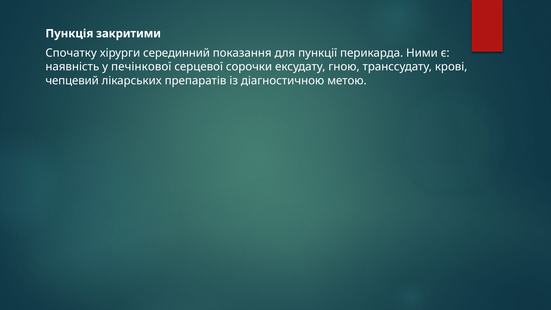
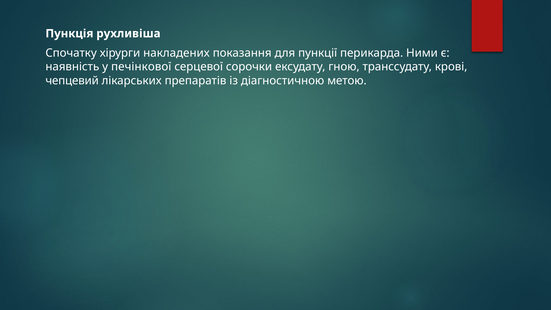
закритими: закритими -> рухливіша (128, 34)
серединний: серединний -> накладених (176, 53)
